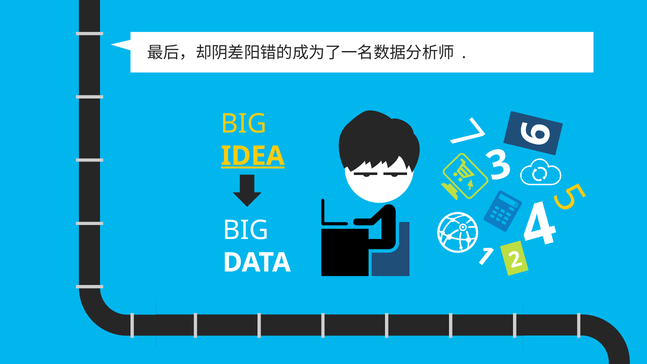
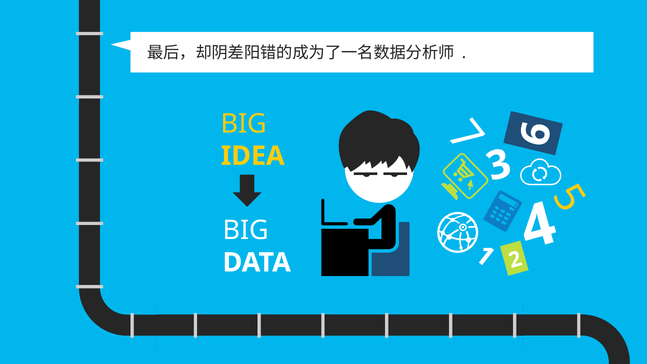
IDEA underline: present -> none (253, 156)
